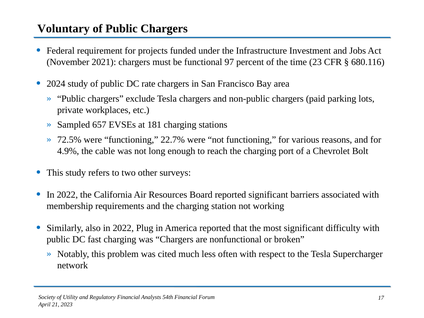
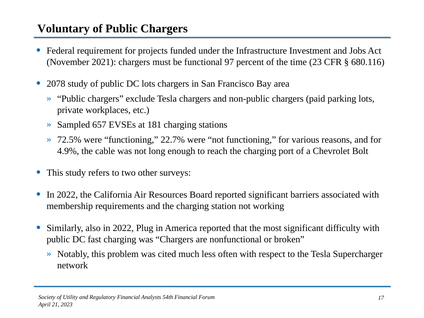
2024: 2024 -> 2078 (56, 84)
DC rate: rate -> lots (148, 84)
